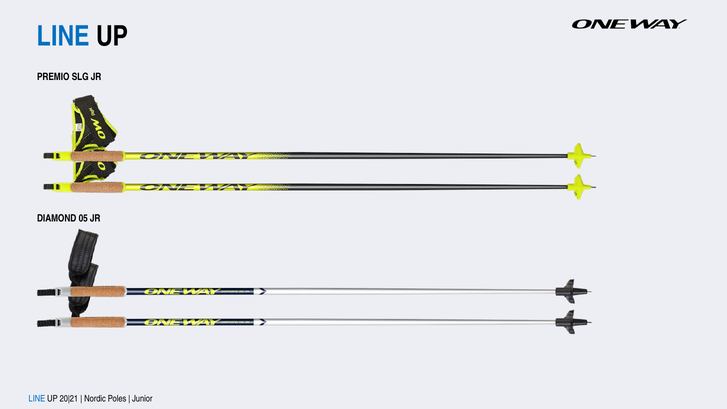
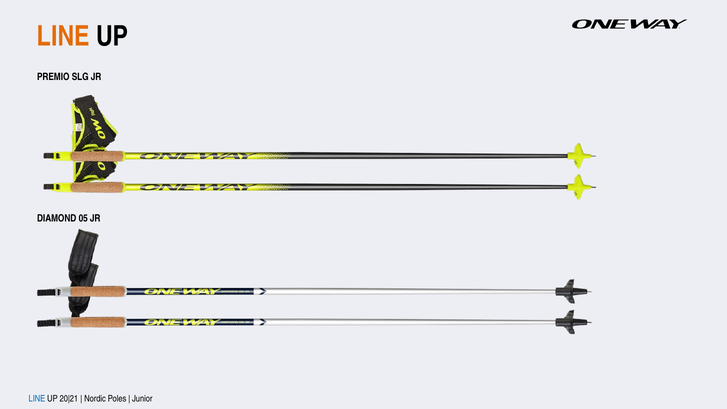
LINE colour: blue -> orange (63, 37)
